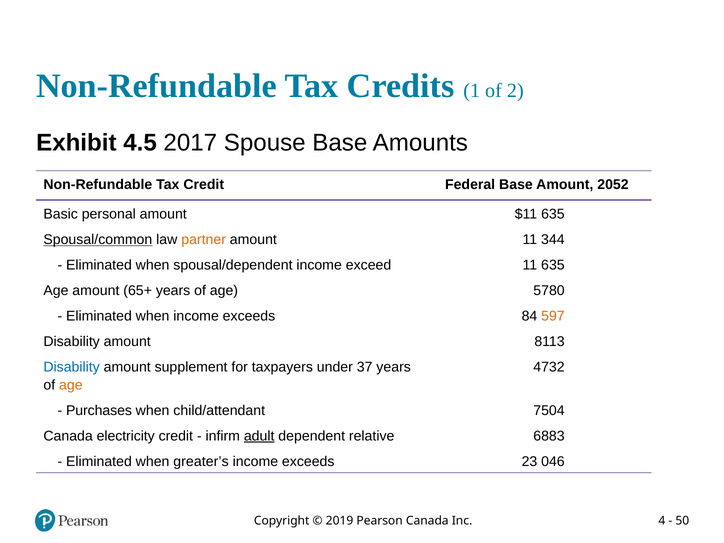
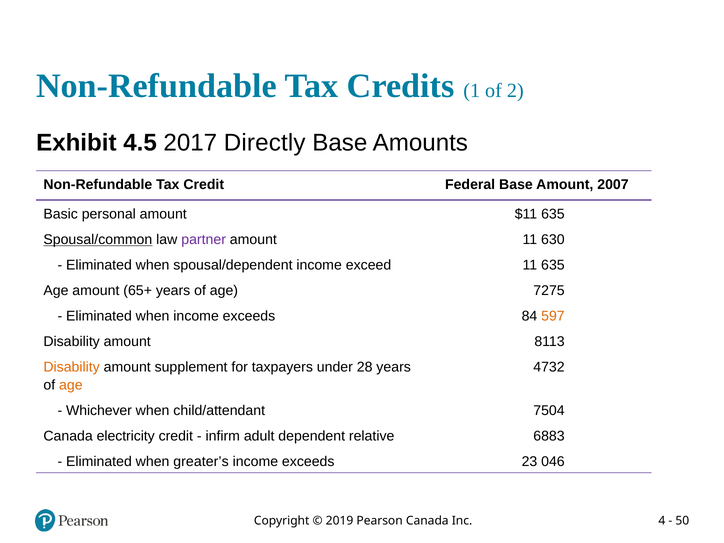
Spouse: Spouse -> Directly (265, 143)
2052: 2052 -> 2007 (613, 185)
partner colour: orange -> purple (204, 240)
344: 344 -> 630 (553, 240)
5780: 5780 -> 7275 (549, 291)
Disability colour: blue -> orange (72, 367)
37: 37 -> 28 (365, 367)
Purchases: Purchases -> Whichever (99, 411)
adult underline: present -> none (259, 436)
